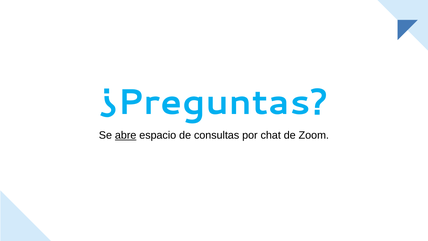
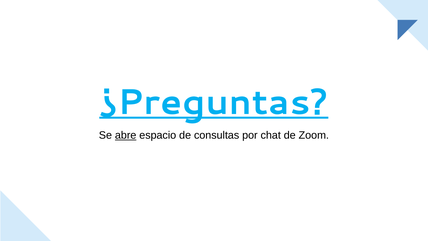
¿Preguntas underline: none -> present (214, 102)
